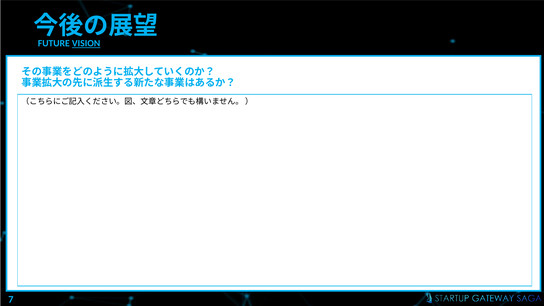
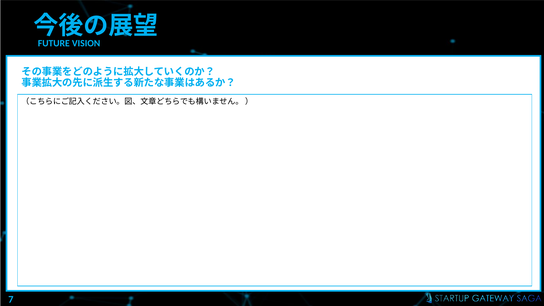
VISION underline: present -> none (86, 43)
